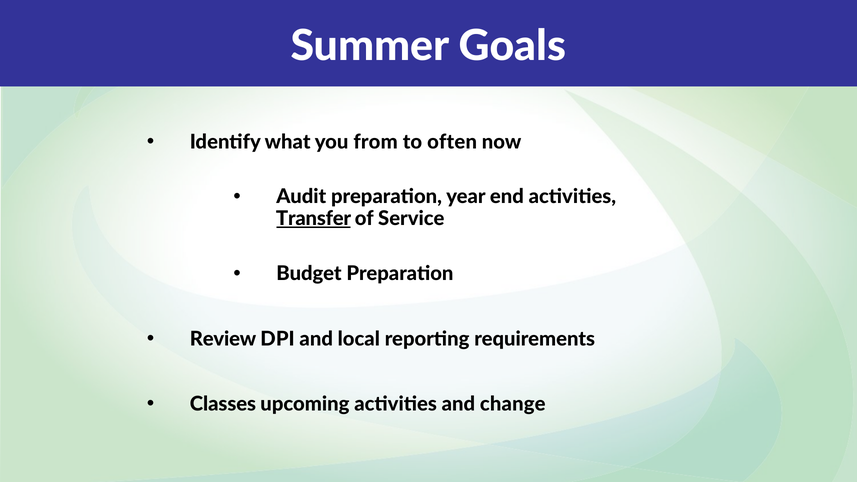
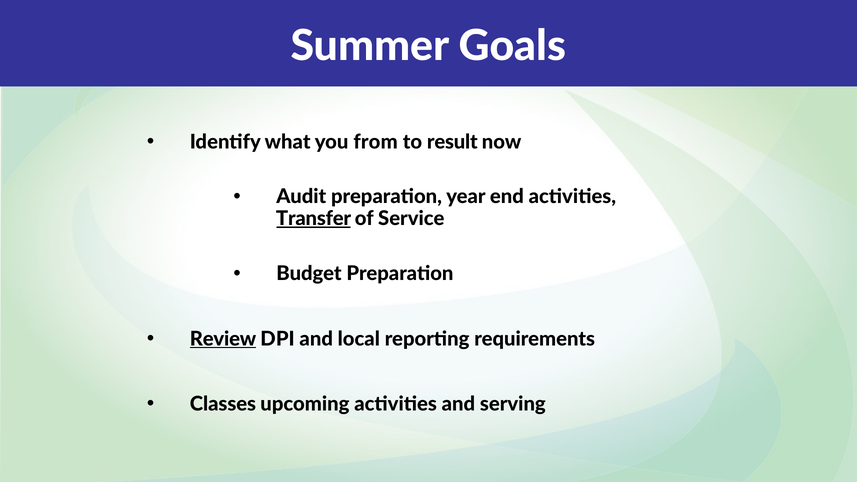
often: often -> result (452, 142)
Review underline: none -> present (223, 339)
change: change -> serving (513, 404)
